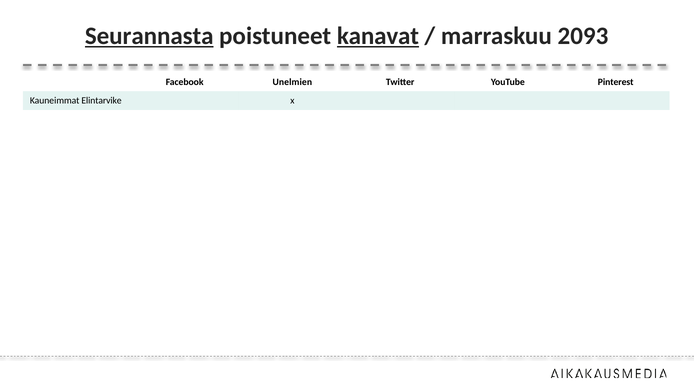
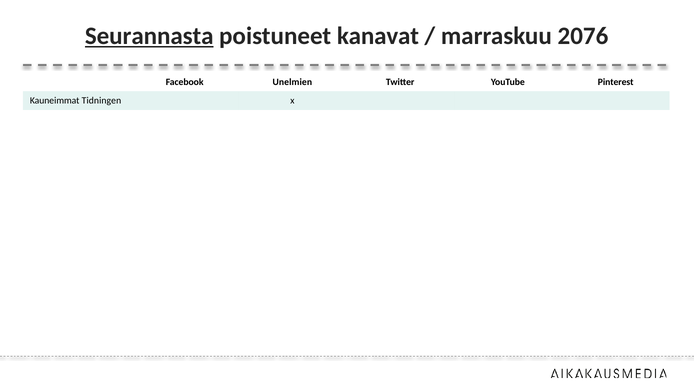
kanavat underline: present -> none (378, 36)
2093: 2093 -> 2076 (583, 36)
Elintarvike: Elintarvike -> Tidningen (101, 101)
